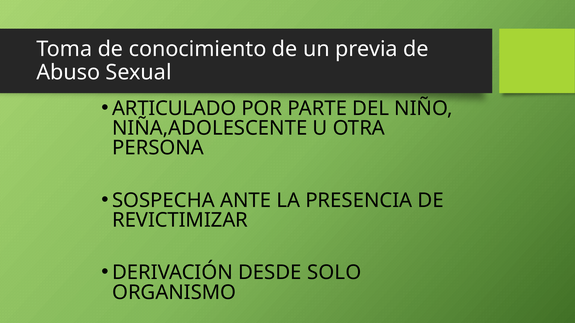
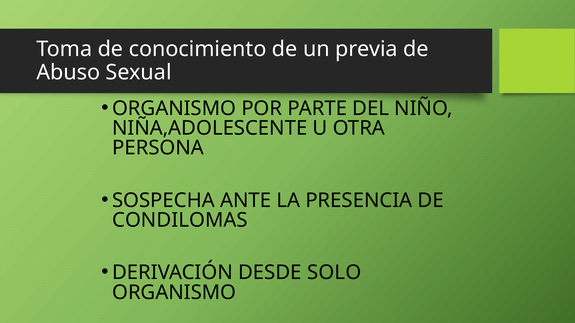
ARTICULADO: ARTICULADO -> ORGANISMO (174, 108)
REVICTIMIZAR: REVICTIMIZAR -> CONDILOMAS (180, 220)
